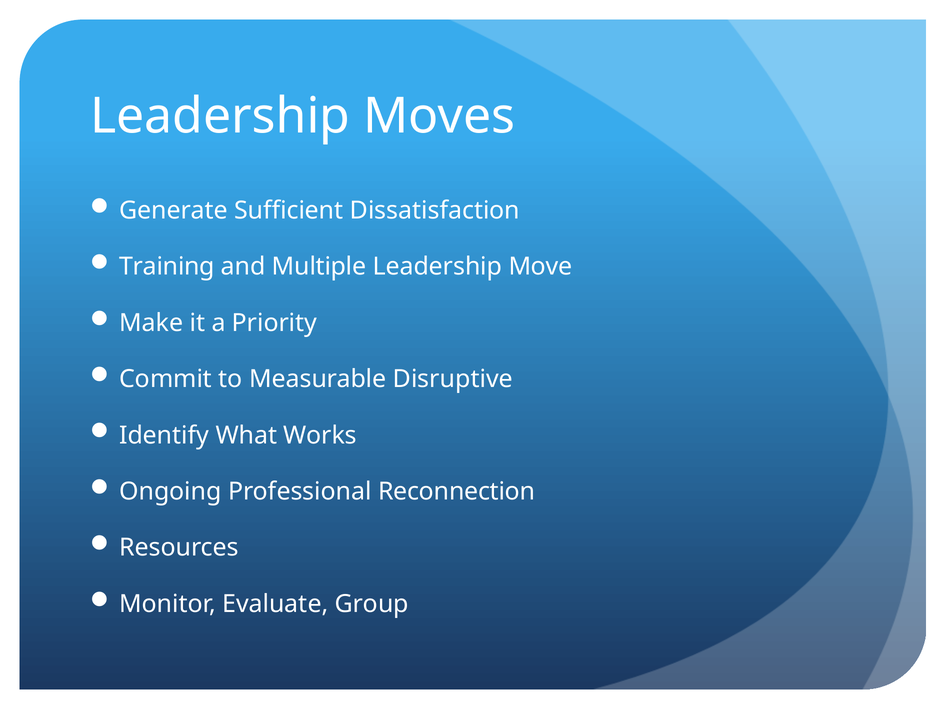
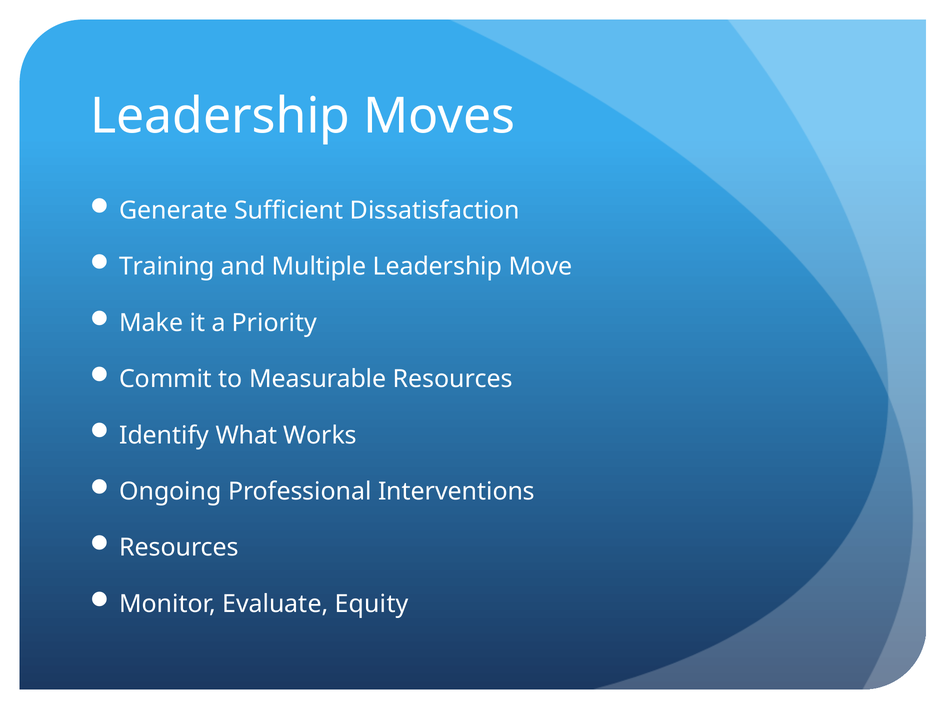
Measurable Disruptive: Disruptive -> Resources (453, 379)
Reconnection: Reconnection -> Interventions (456, 492)
Group: Group -> Equity (372, 604)
